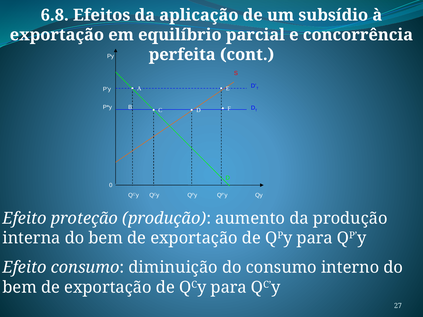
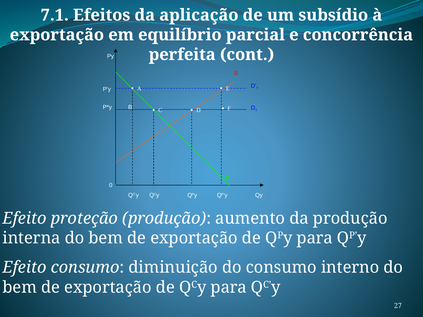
6.8: 6.8 -> 7.1 (55, 15)
